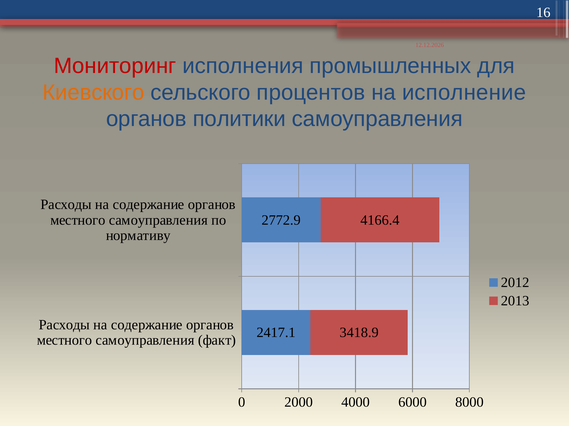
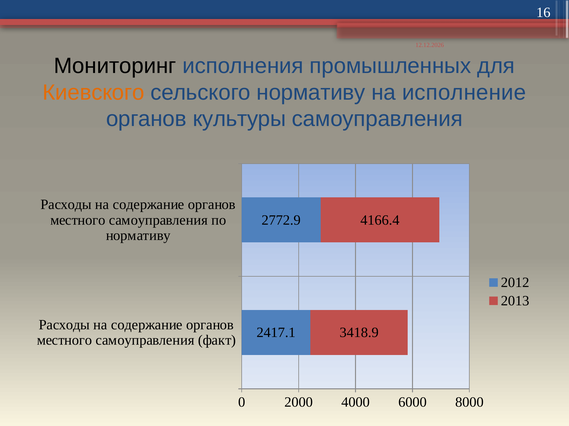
Мониторинг colour: red -> black (115, 66)
сельского процентов: процентов -> нормативу (311, 93)
политики: политики -> культуры (239, 119)
